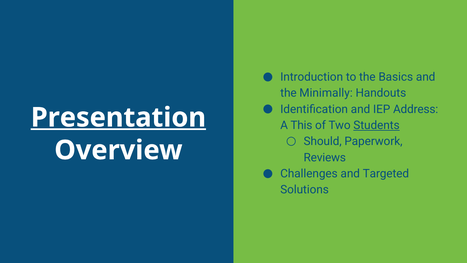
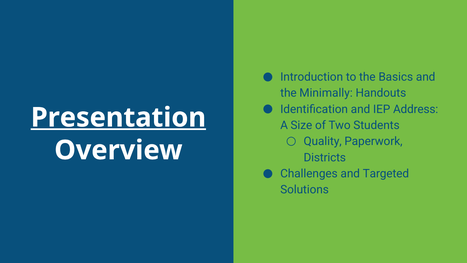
This: This -> Size (301, 125)
Students underline: present -> none (377, 125)
Should: Should -> Quality (323, 141)
Reviews: Reviews -> Districts (325, 157)
